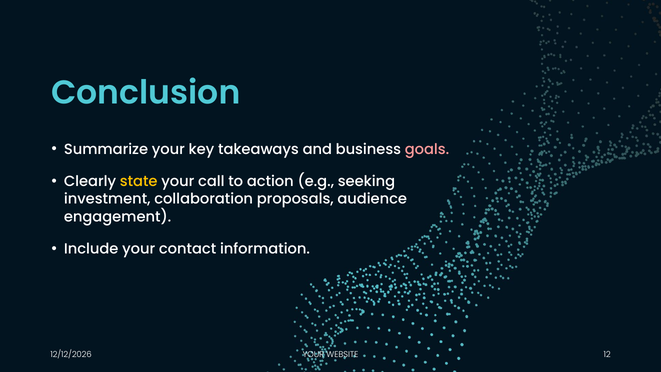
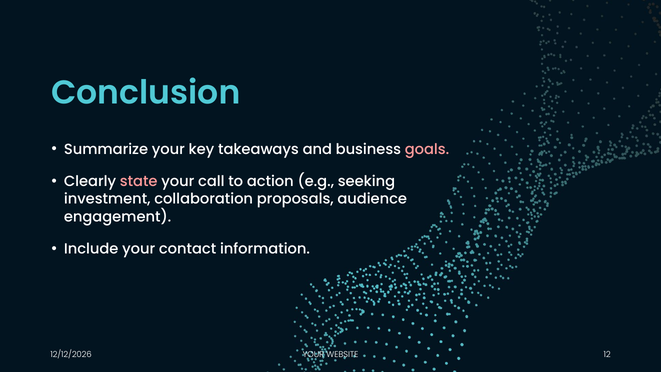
state colour: yellow -> pink (139, 181)
